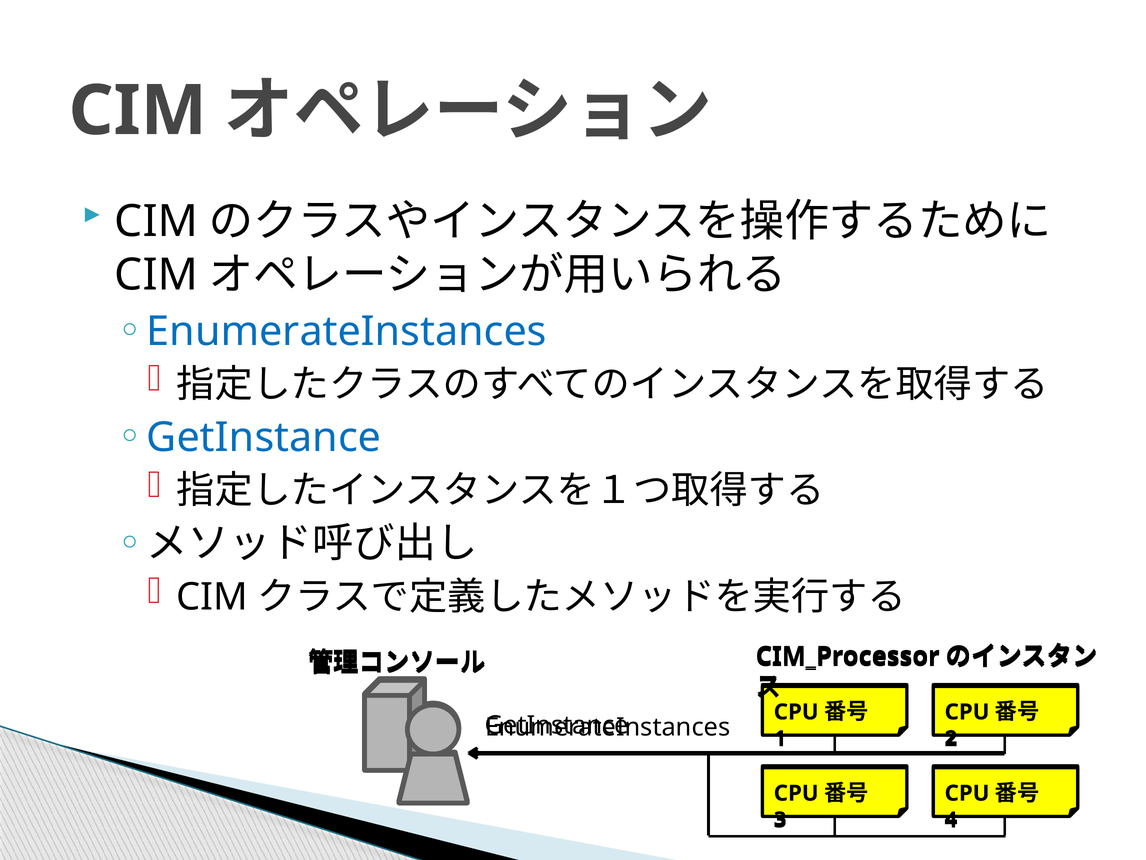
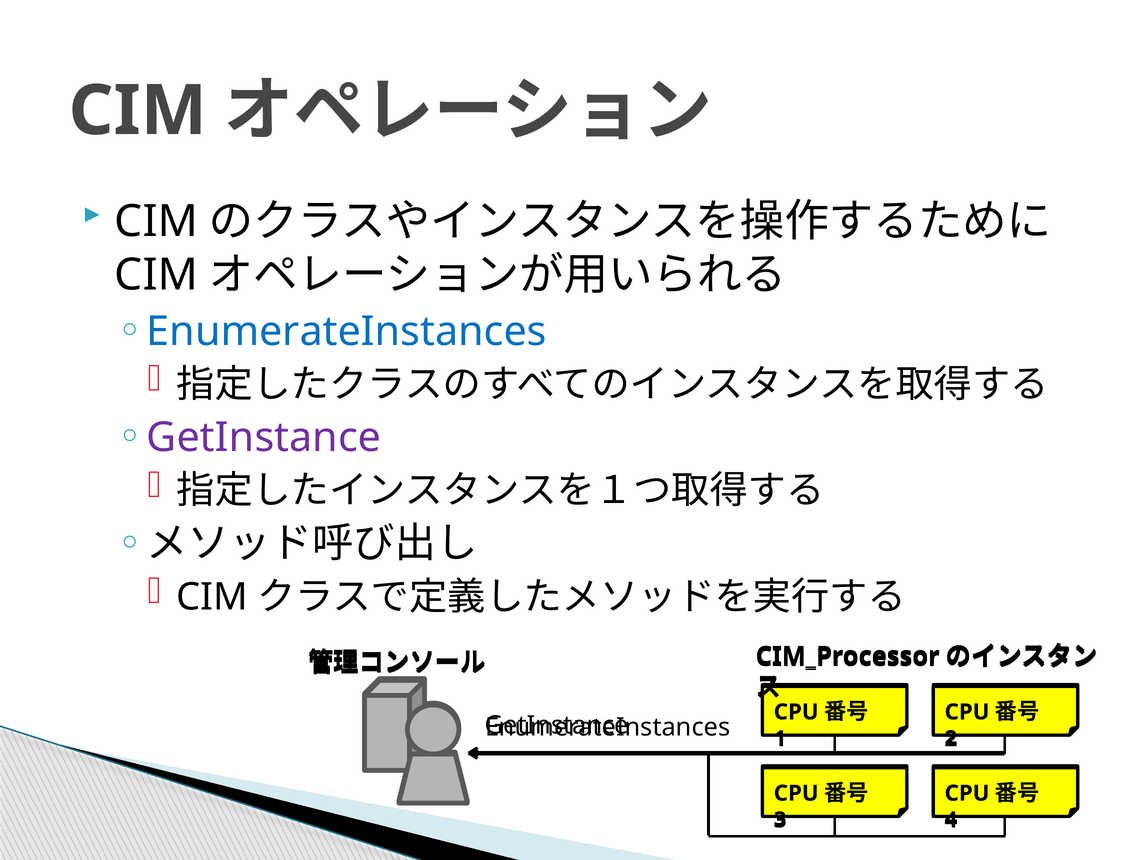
GetInstance colour: blue -> purple (264, 437)
